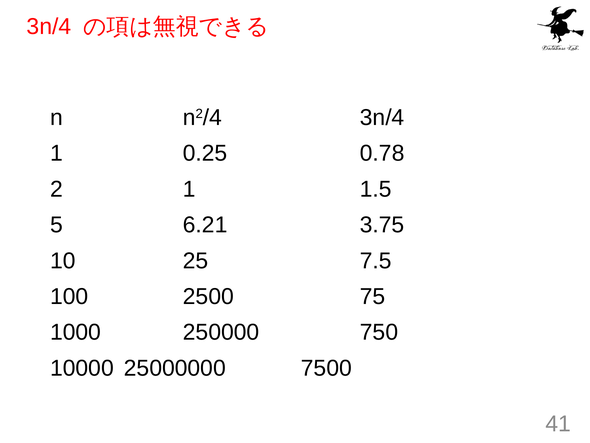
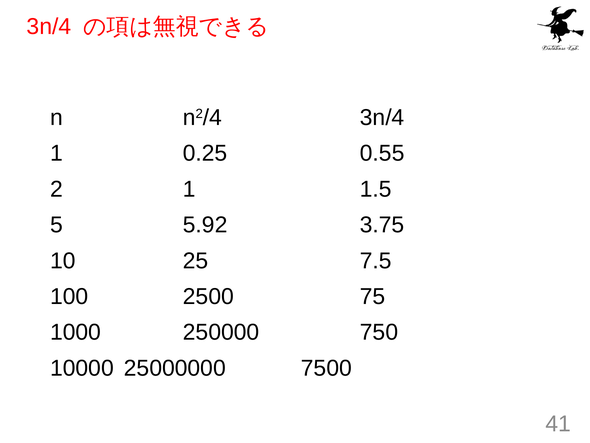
0.78: 0.78 -> 0.55 (382, 153)
6.21: 6.21 -> 5.92 (205, 225)
